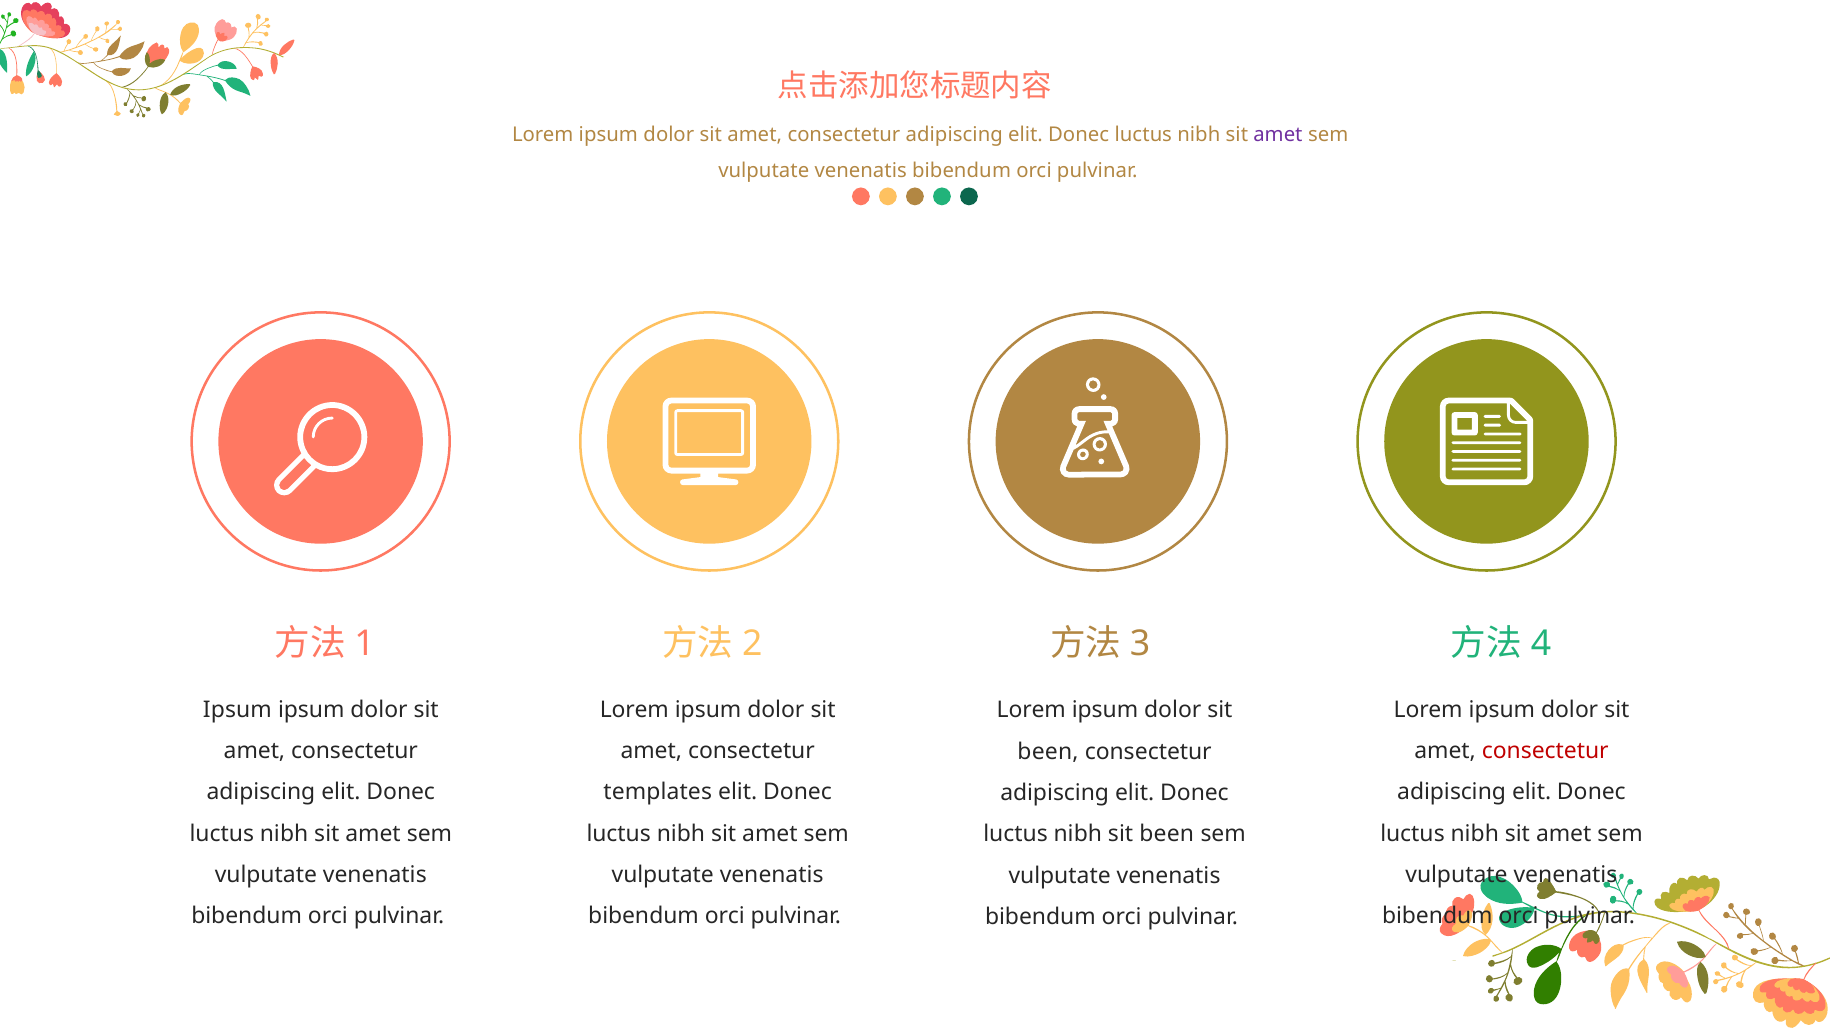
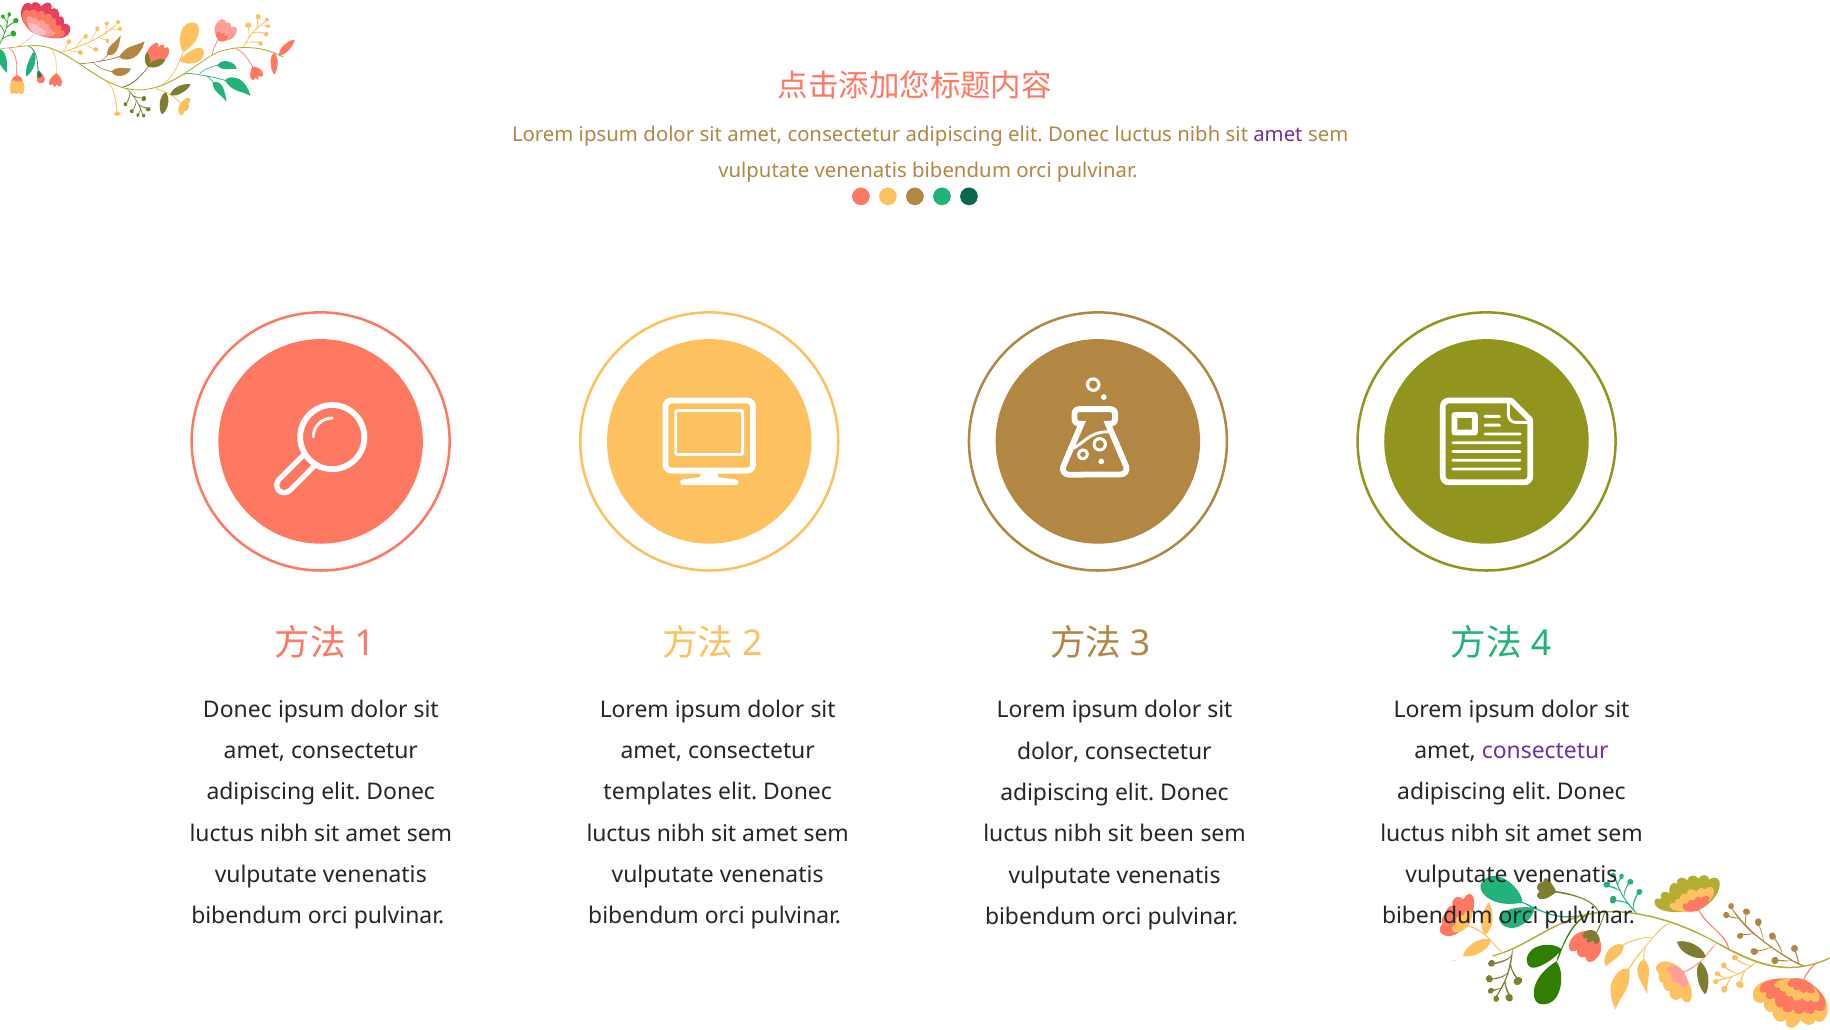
Ipsum: Ipsum -> Donec (237, 709)
consectetur colour: red -> purple (1545, 751)
been: been -> dolor (1048, 751)
